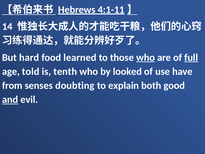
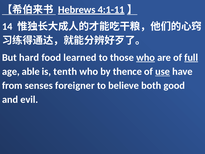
told: told -> able (31, 71)
looked: looked -> thence (127, 71)
use underline: none -> present (163, 71)
doubting: doubting -> foreigner (75, 85)
explain: explain -> believe (124, 85)
and underline: present -> none (10, 99)
